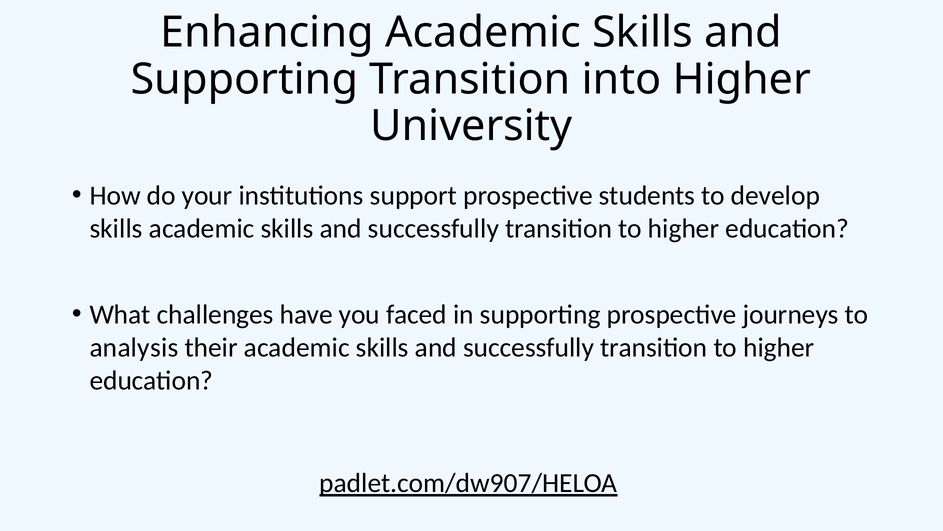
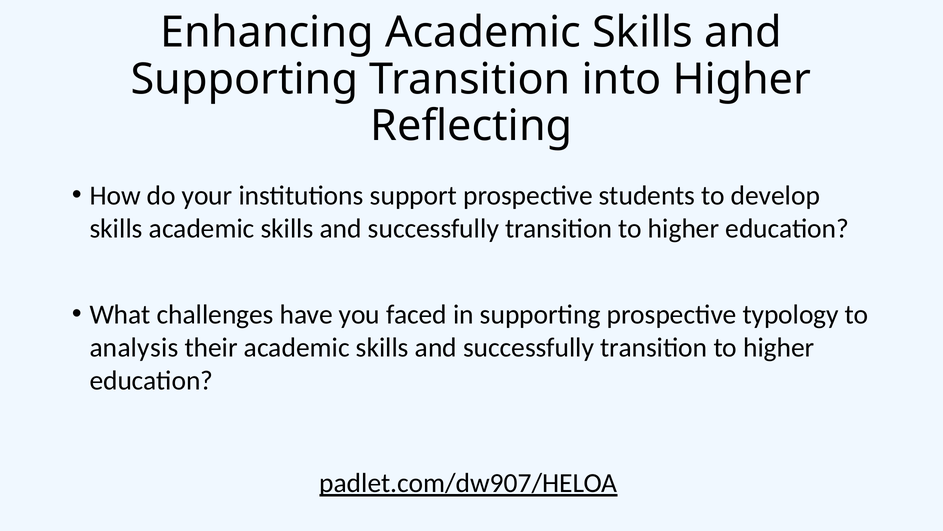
University: University -> Reflecting (471, 126)
journeys: journeys -> typology (791, 314)
